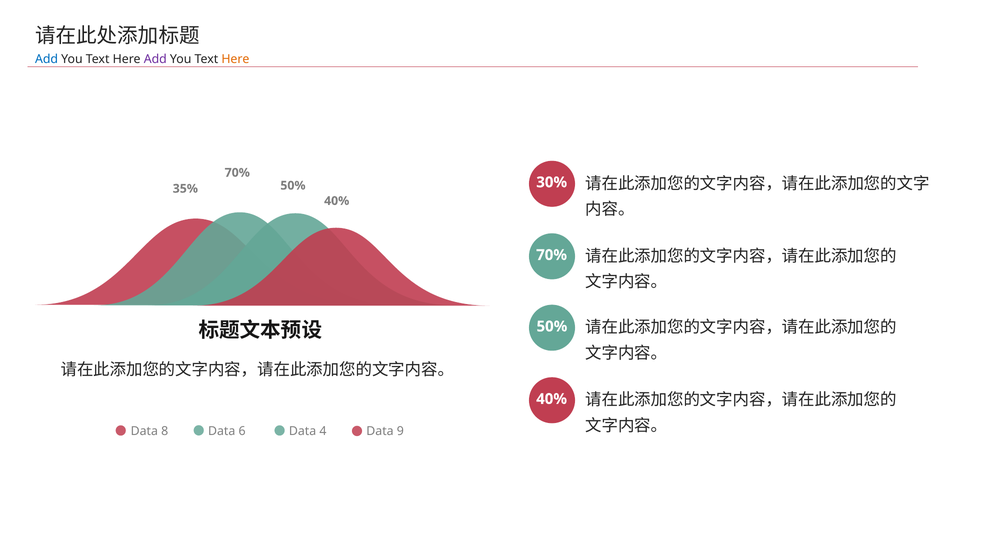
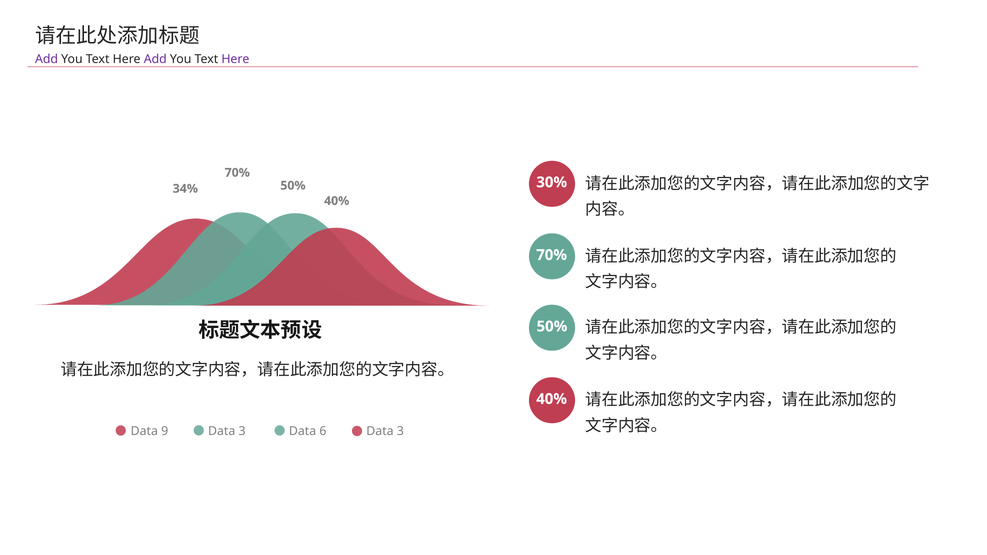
Add colour: blue -> purple (47, 59)
Here colour: orange -> purple (235, 59)
35%: 35% -> 34% (185, 189)
8: 8 -> 9 (165, 431)
6: 6 -> 3 (242, 432)
4: 4 -> 6 (323, 431)
9: 9 -> 3 (400, 431)
